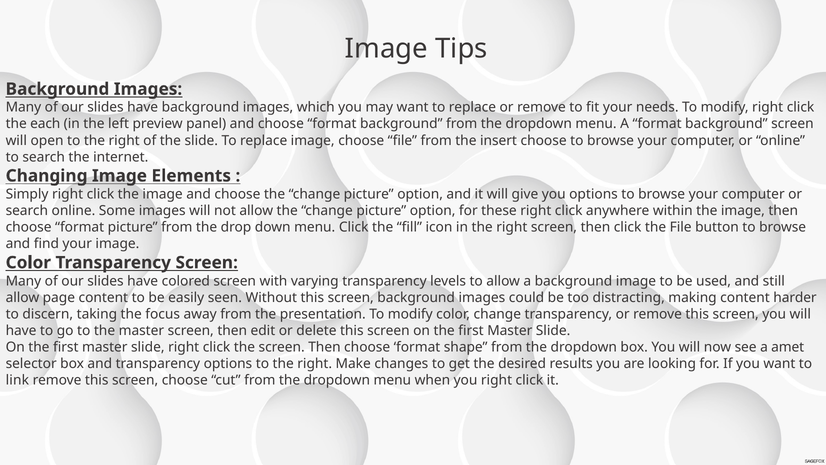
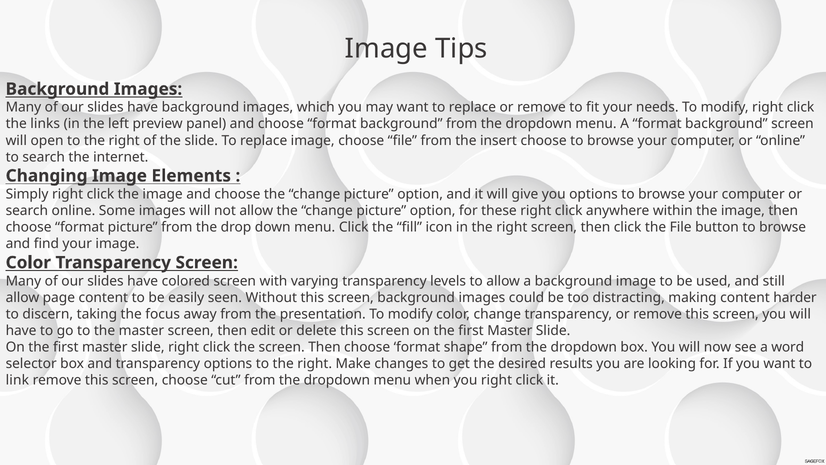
each: each -> links (45, 124)
amet: amet -> word (788, 347)
